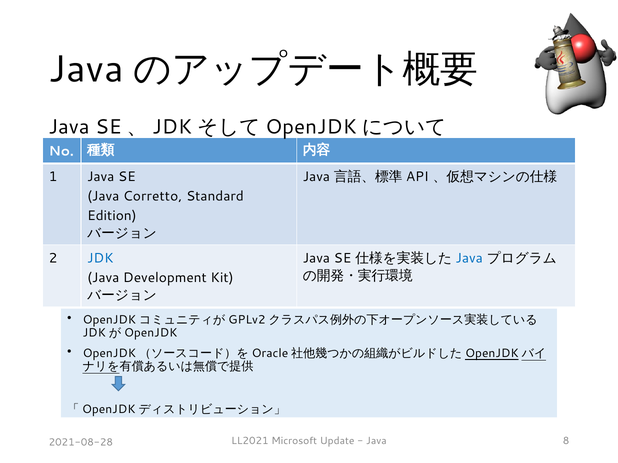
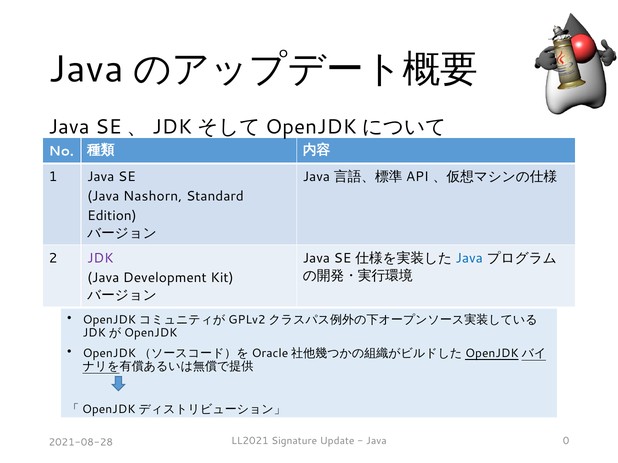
Corretto: Corretto -> Nashorn (153, 196)
JDK colour: blue -> purple (100, 259)
Microsoft: Microsoft -> Signature (294, 442)
8: 8 -> 0 (566, 442)
